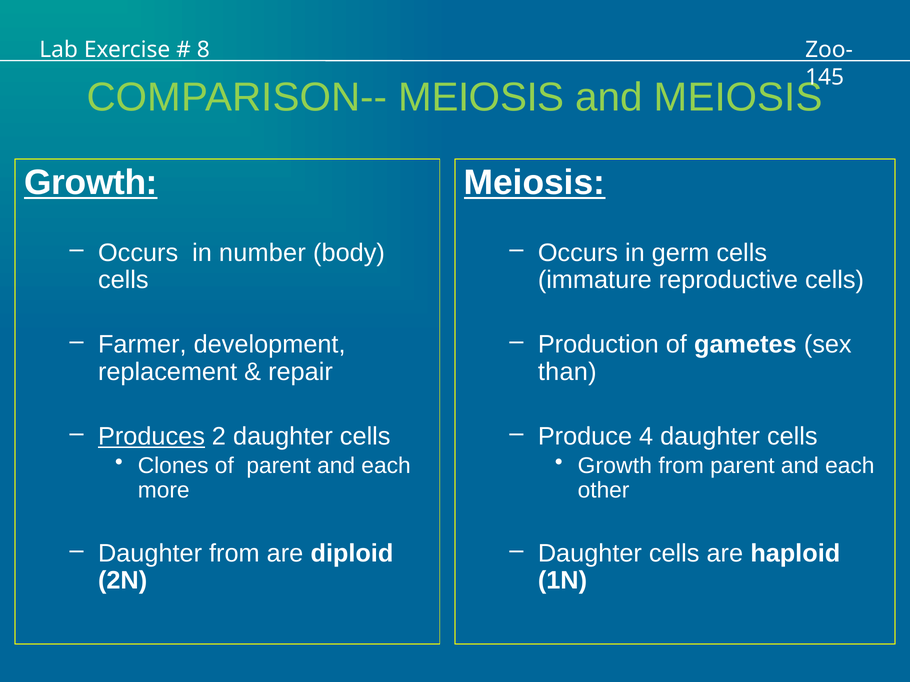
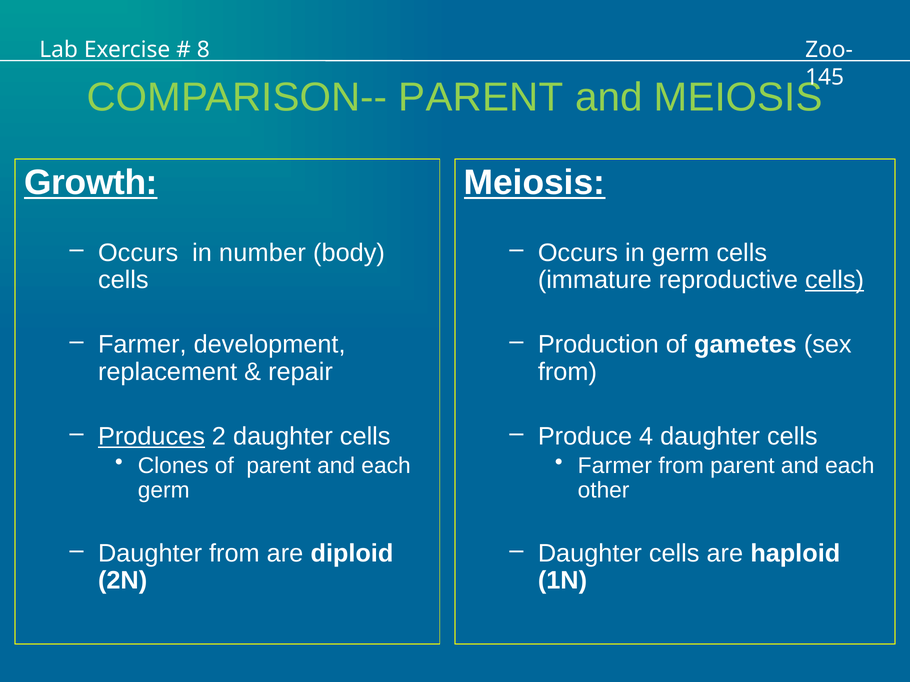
COMPARISON-- MEIOSIS: MEIOSIS -> PARENT (481, 98)
cells underline: none -> present (835, 280)
than: than -> from (567, 372)
Growth: Growth -> Farmer (615, 466)
more: more -> germ (164, 490)
